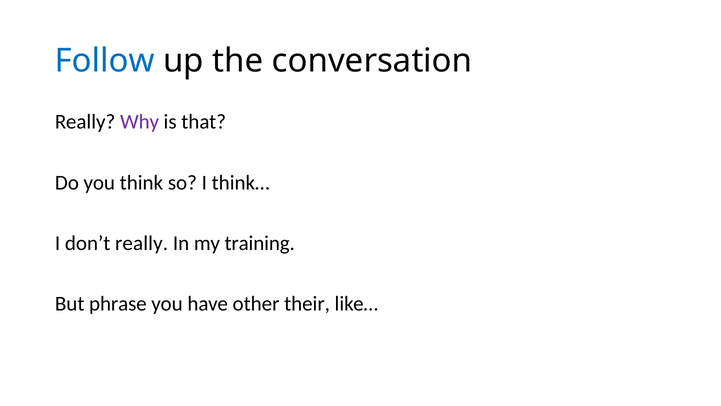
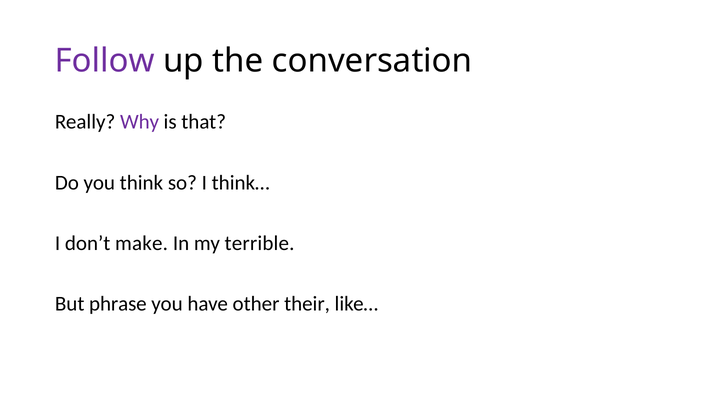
Follow colour: blue -> purple (105, 61)
don’t really: really -> make (142, 243)
training: training -> terrible (260, 243)
